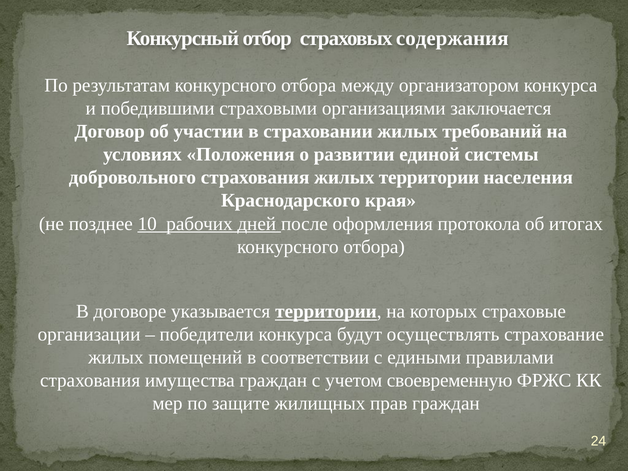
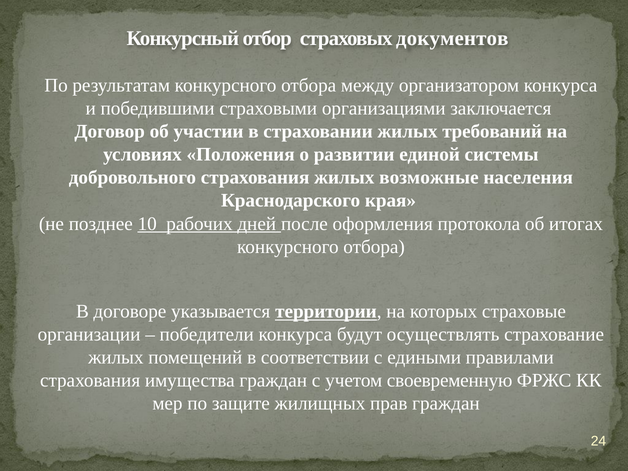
содержания: содержания -> документов (452, 38)
жилых территории: территории -> возможные (429, 178)
